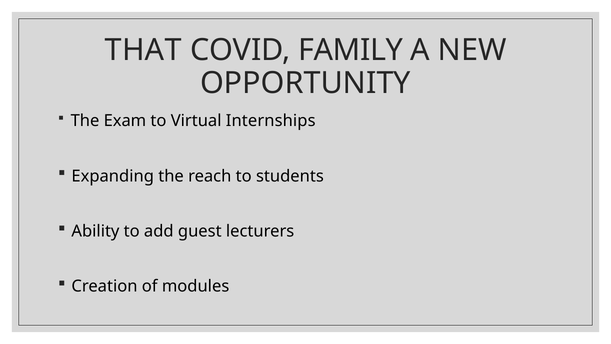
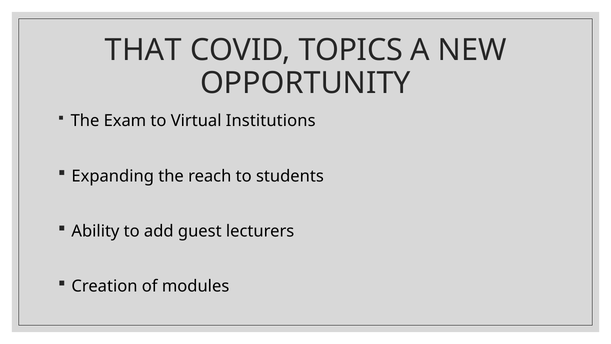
FAMILY: FAMILY -> TOPICS (351, 50)
Internships: Internships -> Institutions (271, 121)
